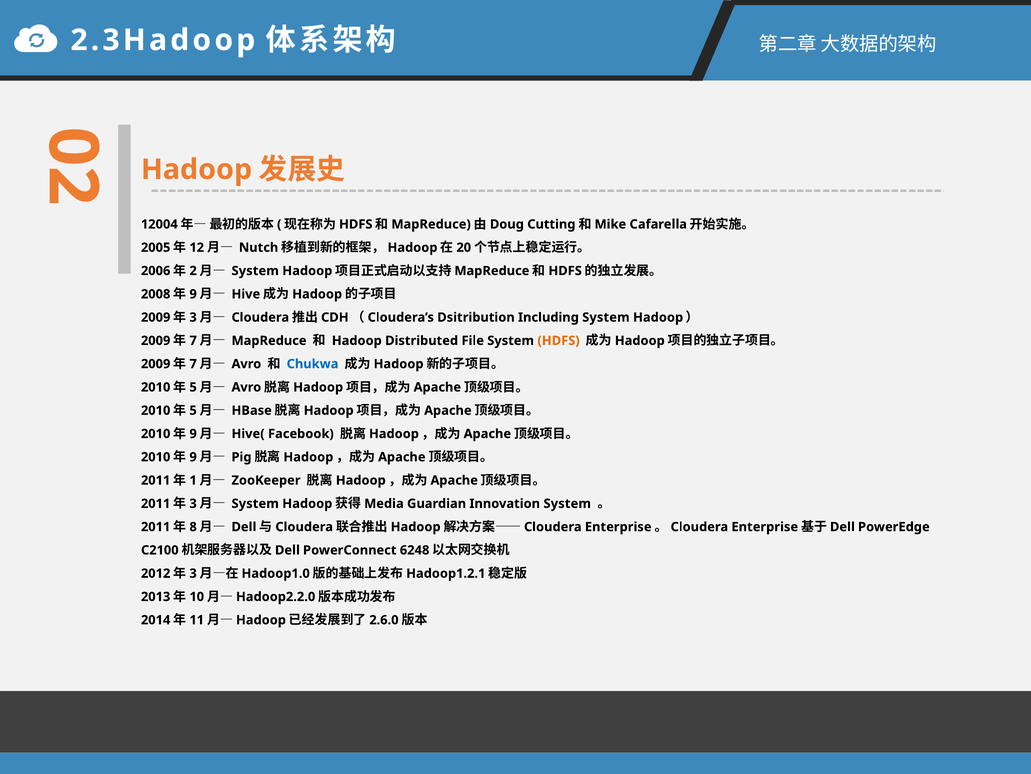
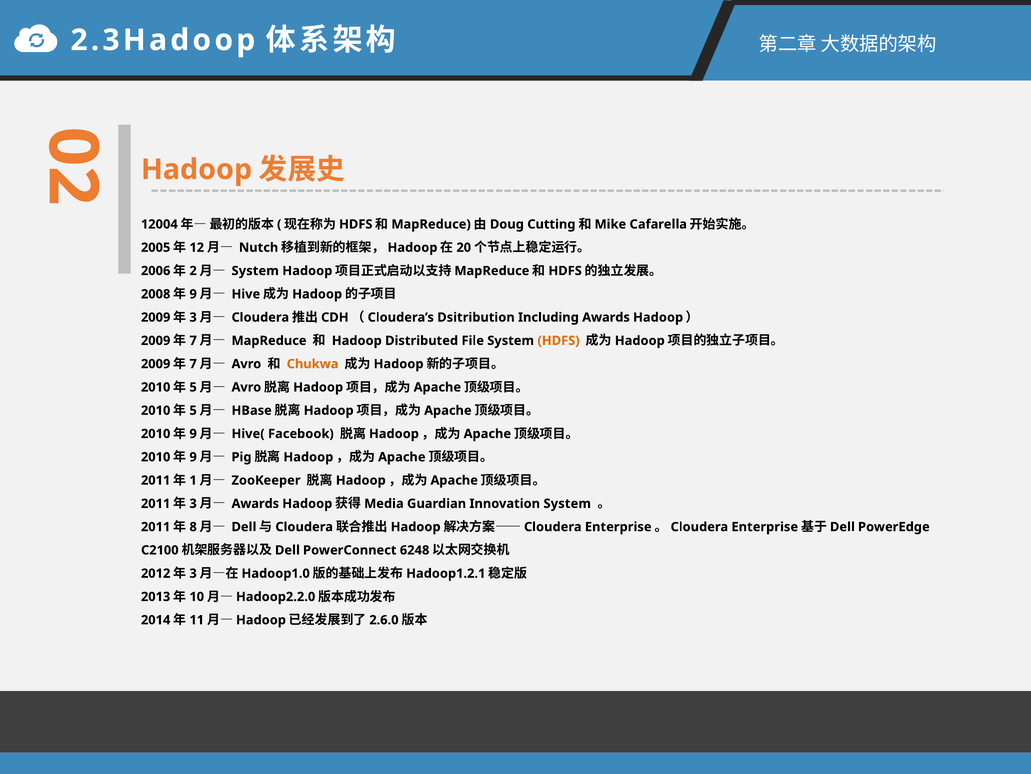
Including System: System -> Awards (606, 317)
Chukwa colour: blue -> orange (313, 364)
System: System -> Awards (255, 503)
